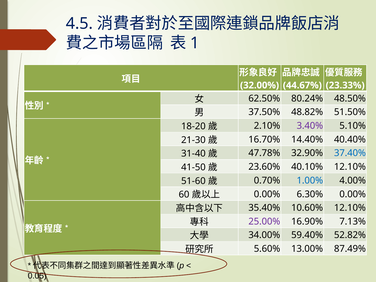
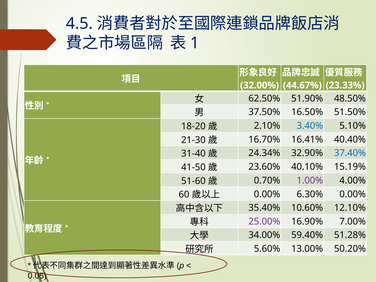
80.24%: 80.24% -> 51.90% (307, 99)
48.82%: 48.82% -> 16.50% (307, 112)
3.40% colour: purple -> blue (310, 126)
14.40%: 14.40% -> 16.41% (307, 139)
47.78%: 47.78% -> 24.34% (264, 153)
40.10% 12.10%: 12.10% -> 15.19% (350, 167)
1.00% colour: blue -> purple (310, 181)
7.13%: 7.13% -> 7.00% (353, 221)
52.82%: 52.82% -> 51.28% (350, 235)
87.49%: 87.49% -> 50.20% (350, 249)
